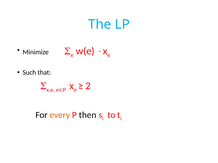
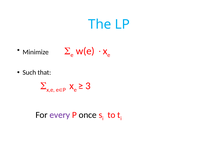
2: 2 -> 3 (88, 86)
every colour: orange -> purple (60, 115)
then: then -> once (88, 115)
